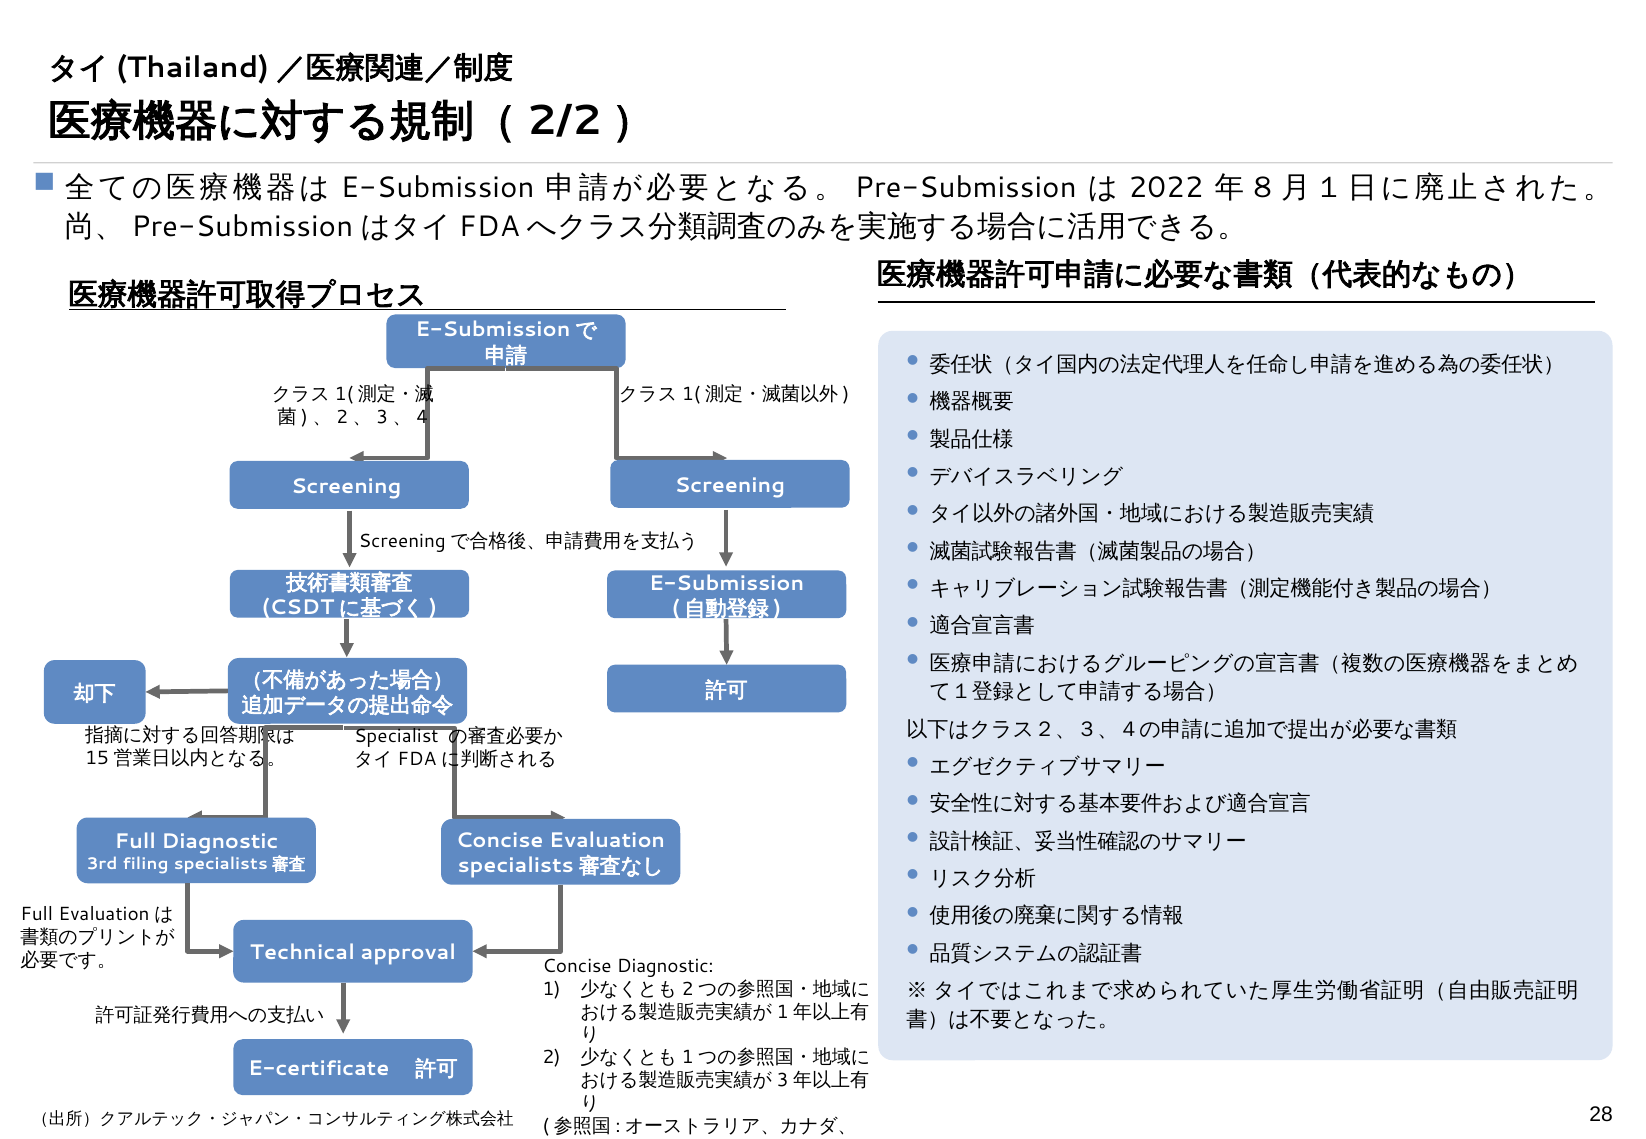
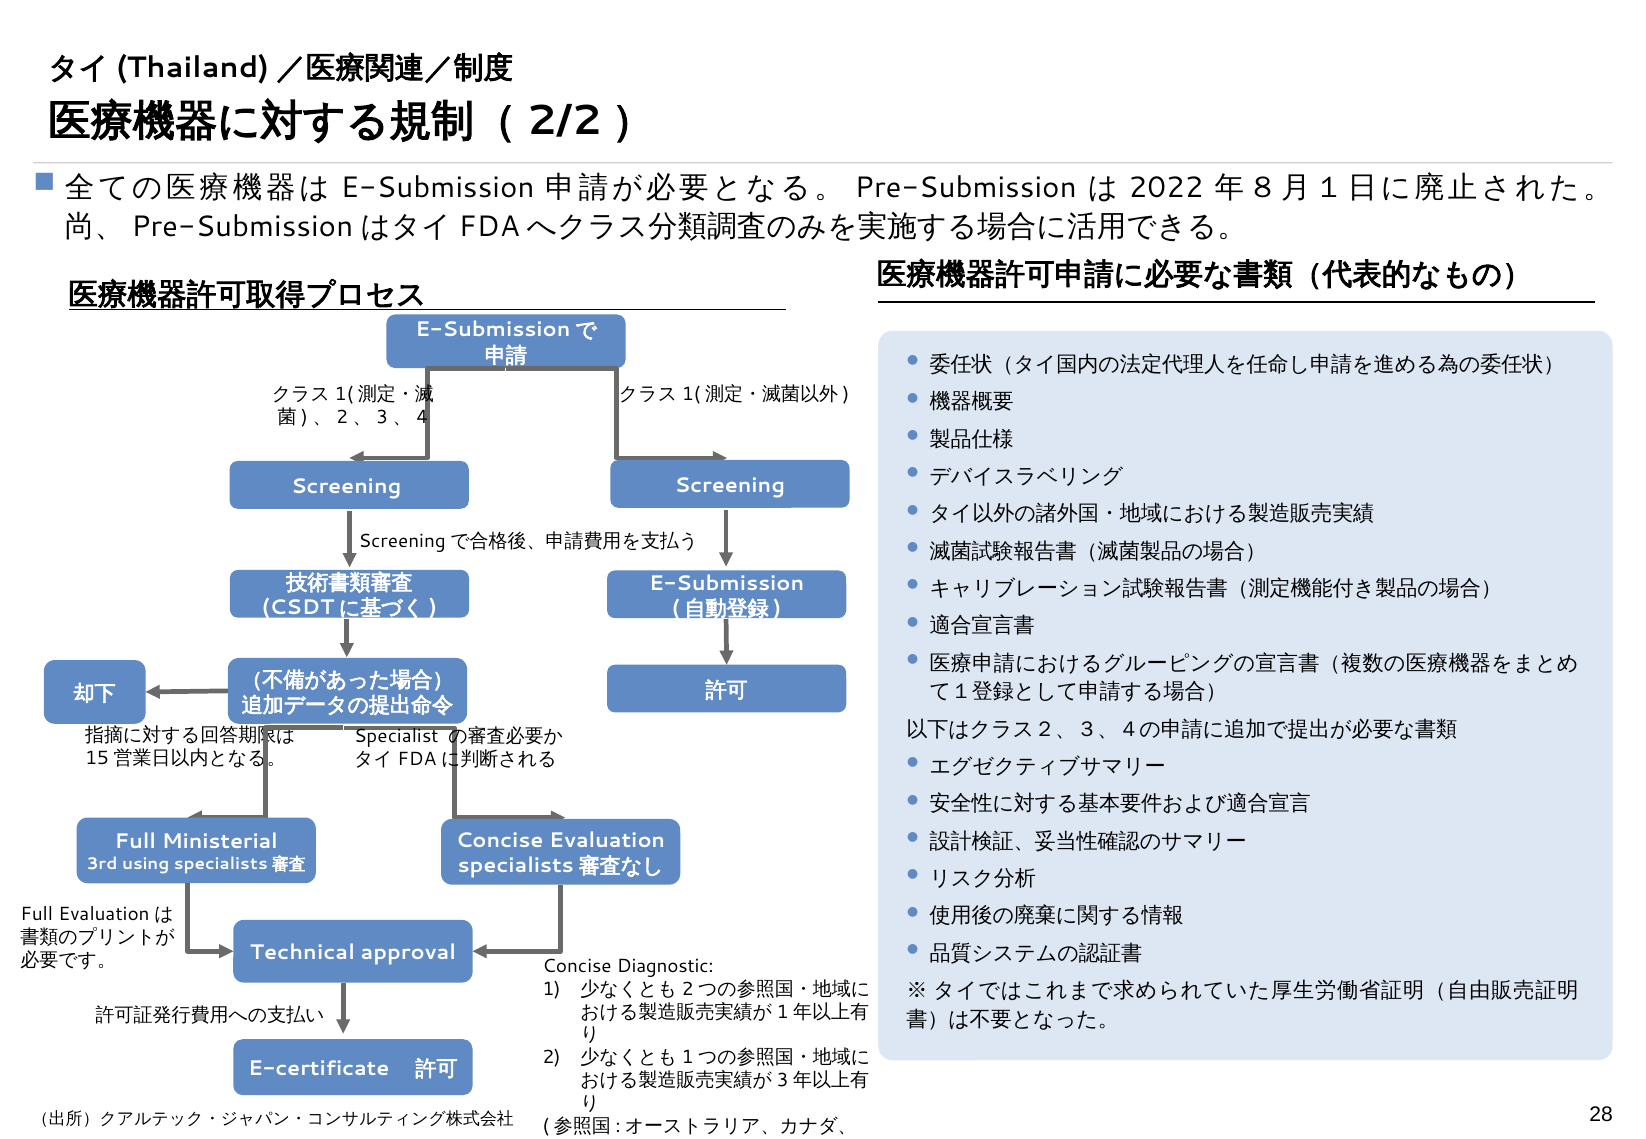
Full Diagnostic: Diagnostic -> Ministerial (220, 842)
filing: filing -> using (146, 865)
